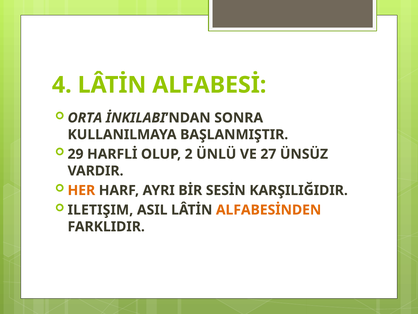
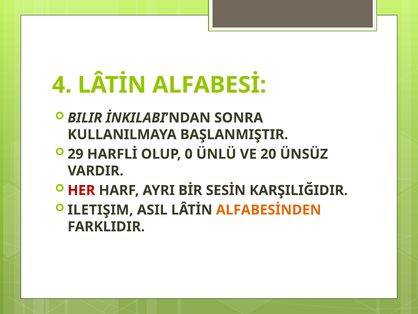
ORTA: ORTA -> BILIR (85, 118)
2: 2 -> 0 (189, 154)
27: 27 -> 20 (268, 154)
HER colour: orange -> red (81, 190)
